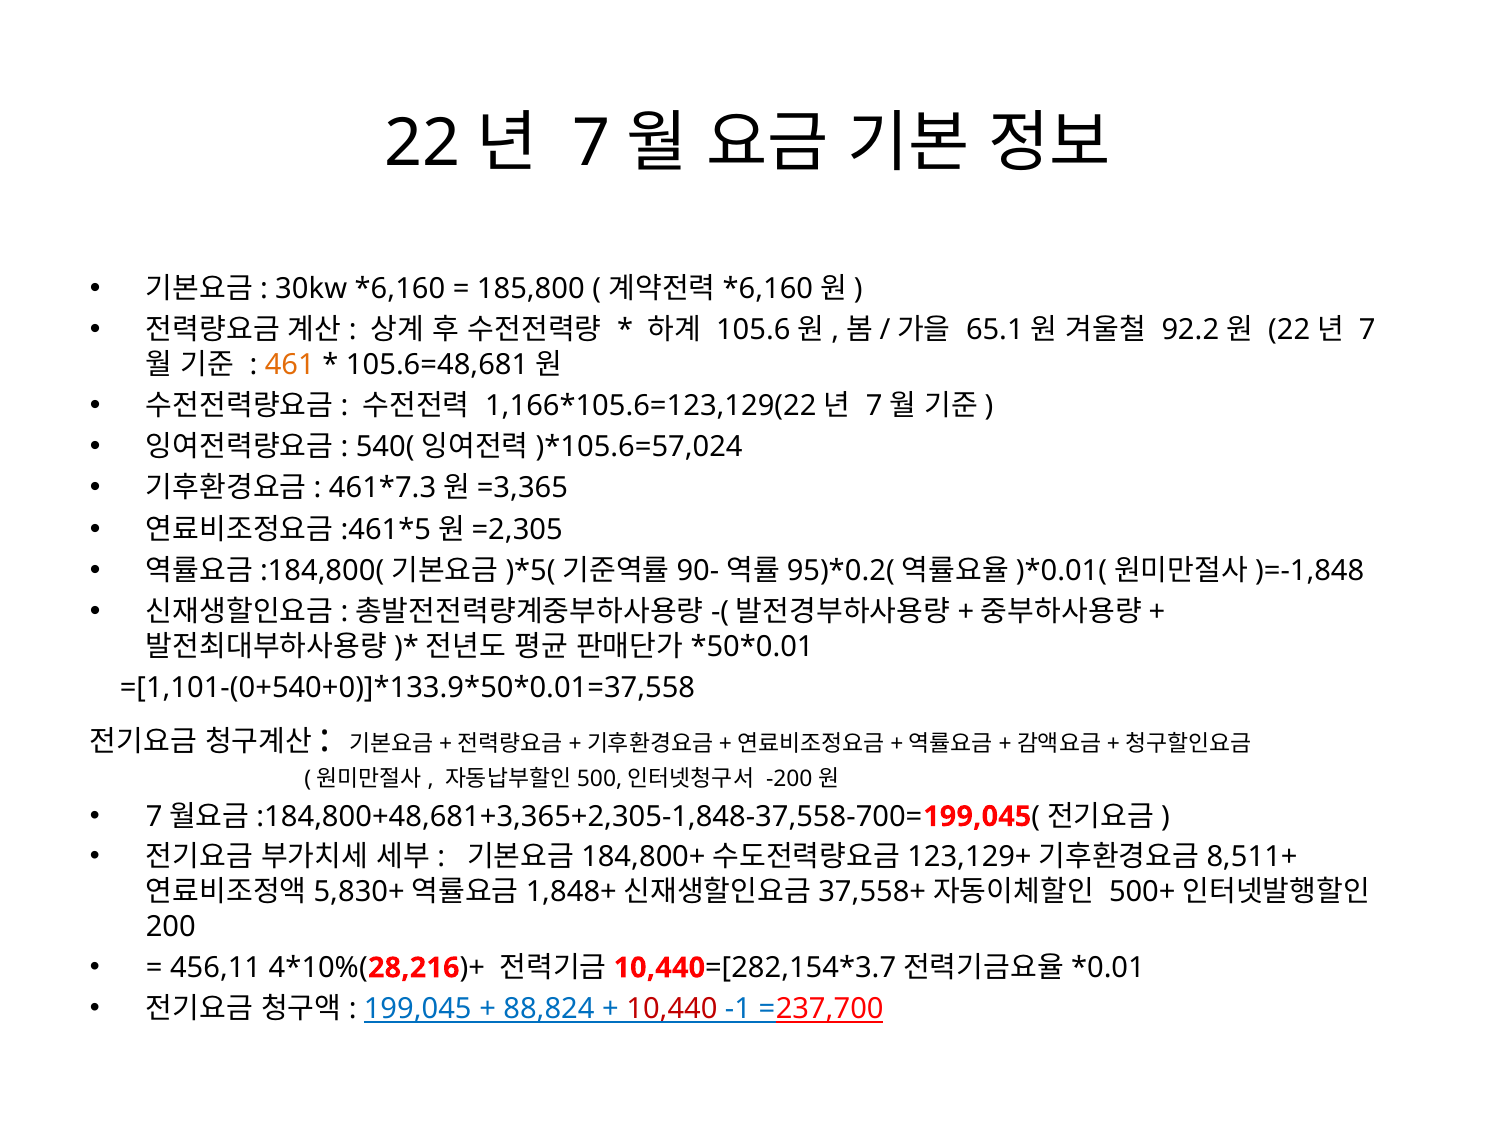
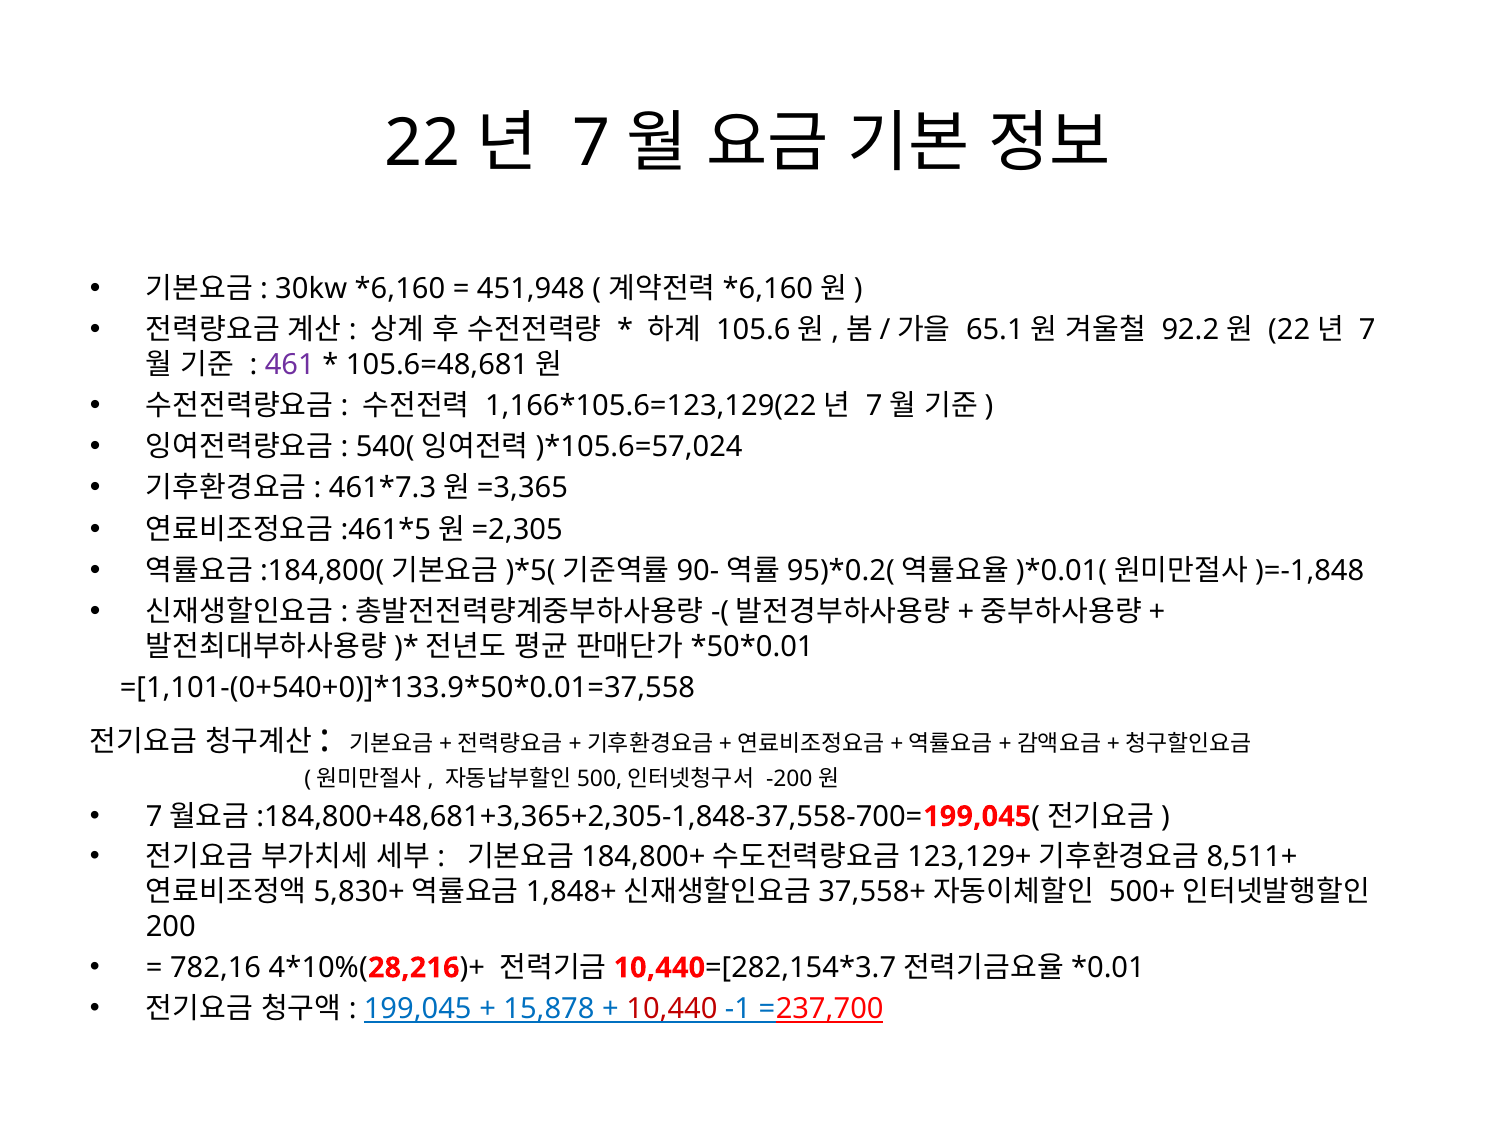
185,800: 185,800 -> 451,948 (531, 289)
461 colour: orange -> purple (290, 365)
456,11: 456,11 -> 782,16 (216, 968)
88,824: 88,824 -> 15,878 (549, 1009)
